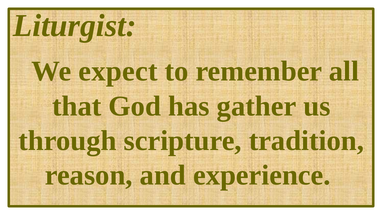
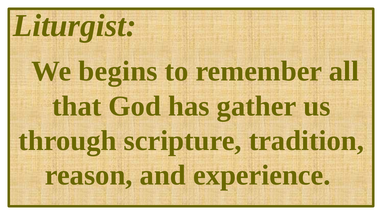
expect: expect -> begins (118, 71)
